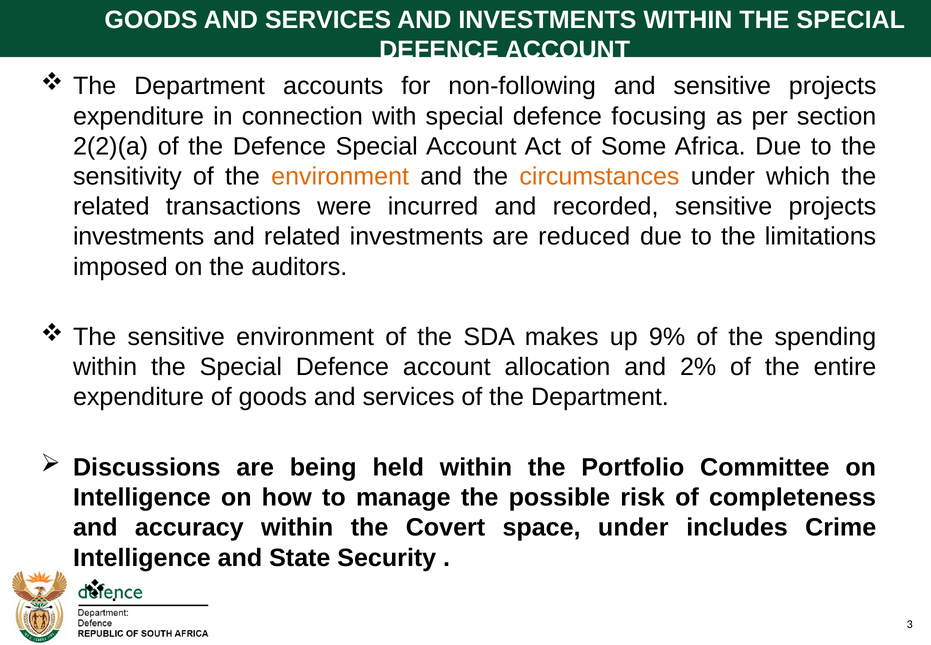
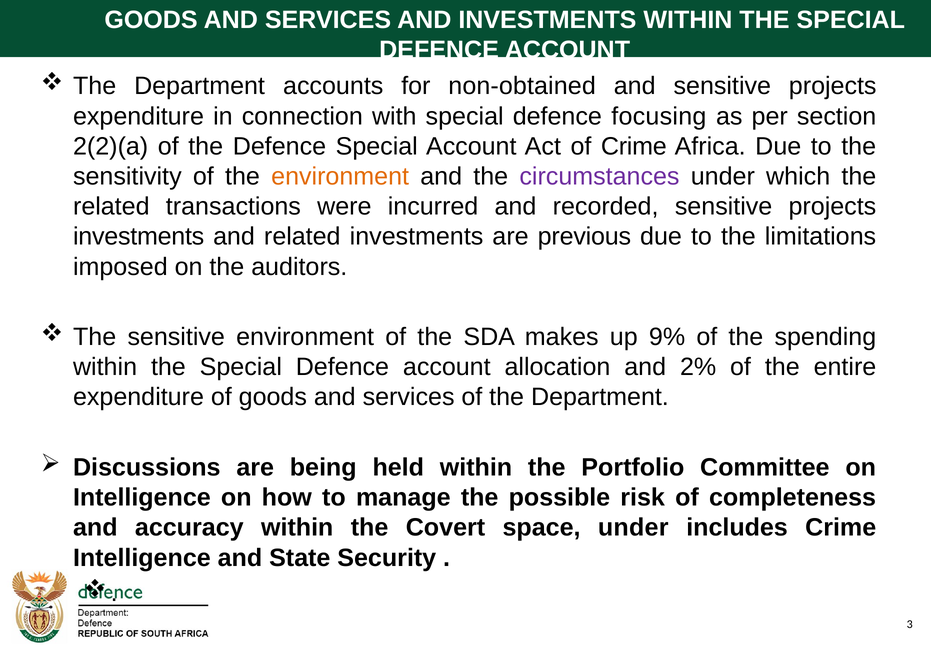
non-following: non-following -> non-obtained (522, 86)
of Some: Some -> Crime (634, 146)
circumstances colour: orange -> purple (599, 176)
reduced: reduced -> previous (584, 237)
